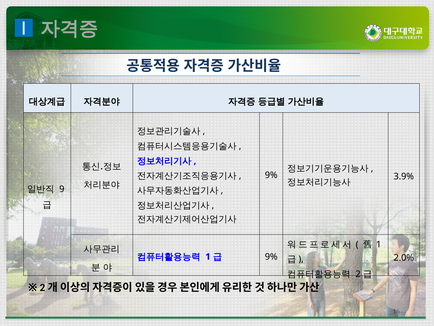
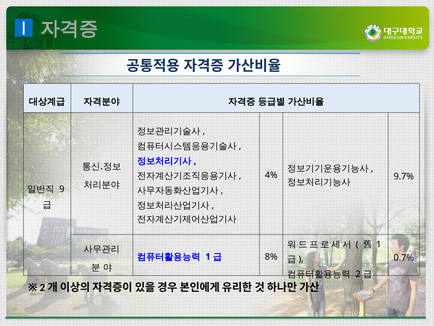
9%: 9% -> 4% (271, 175)
3.9%: 3.9% -> 9.7% (404, 176)
9%: 9% -> 8% (271, 256)
2.0%: 2.0% -> 0.7% (404, 258)
